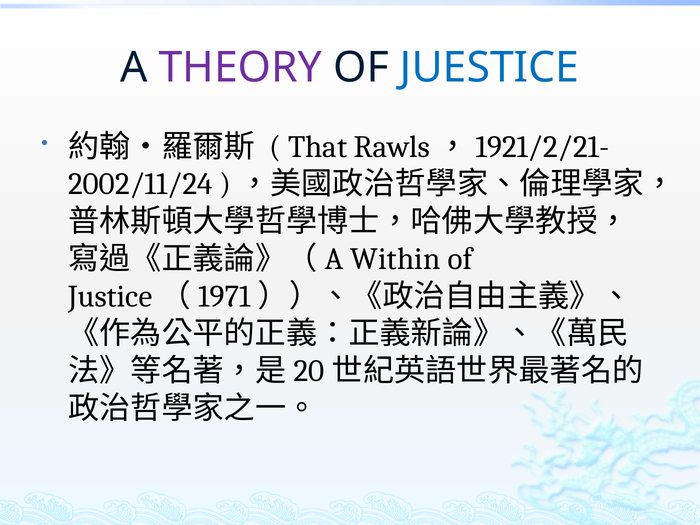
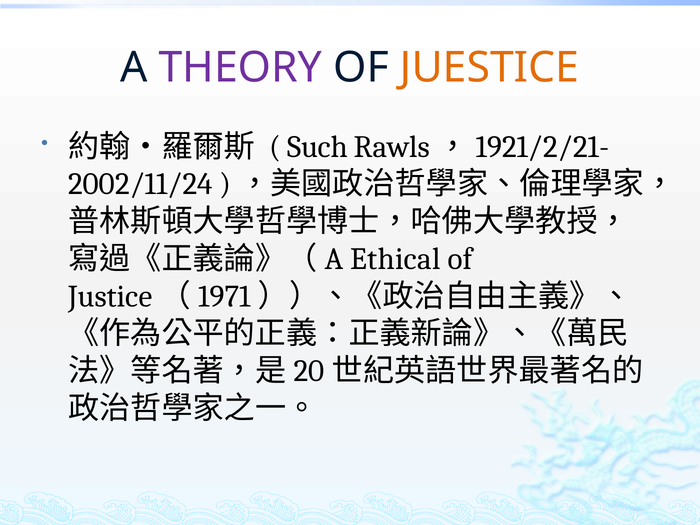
JUESTICE colour: blue -> orange (490, 68)
That: That -> Such (318, 147)
Within: Within -> Ethical (395, 259)
